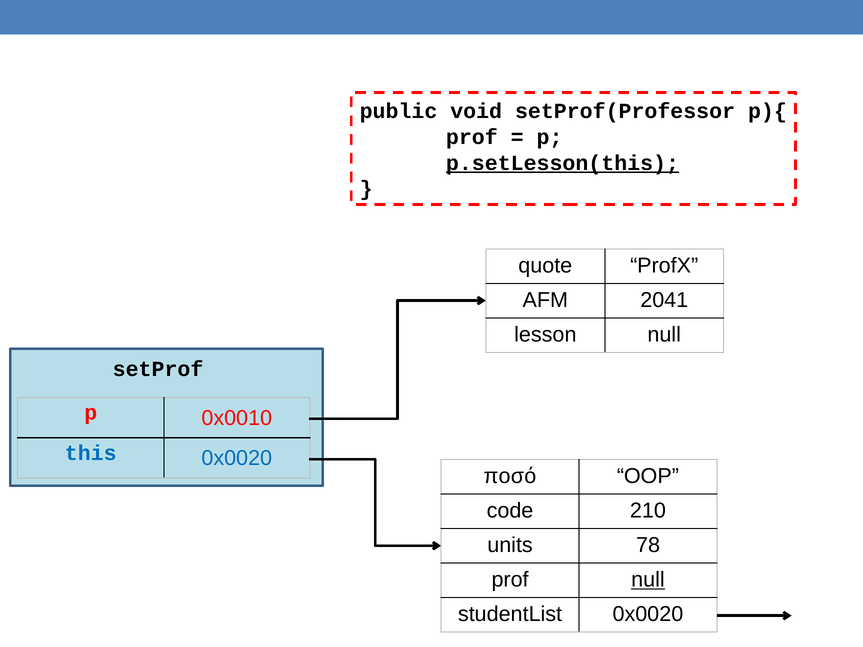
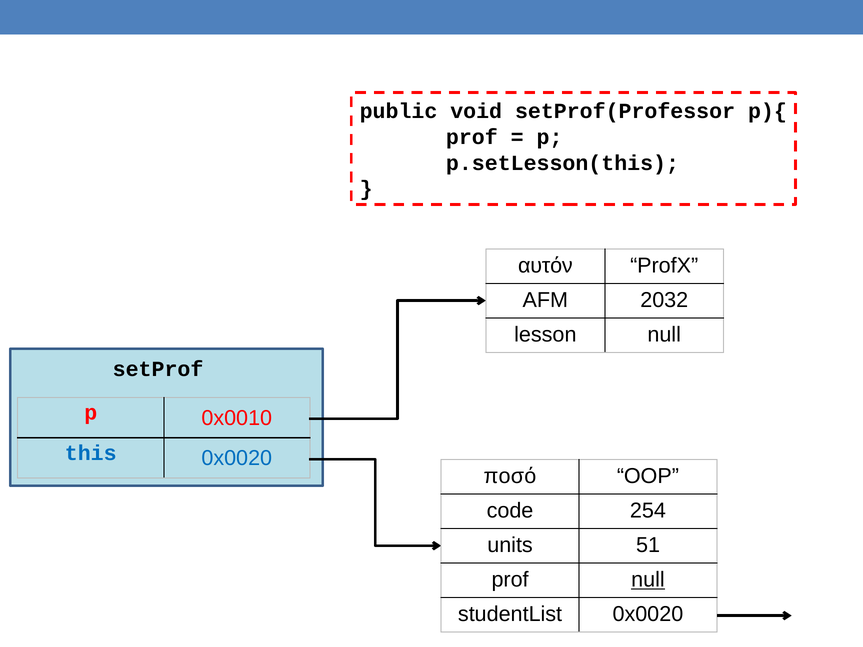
p.setLesson(this underline: present -> none (562, 163)
quote: quote -> αυτόν (545, 266)
2041: 2041 -> 2032 (664, 300)
210: 210 -> 254 (648, 511)
78: 78 -> 51 (648, 545)
